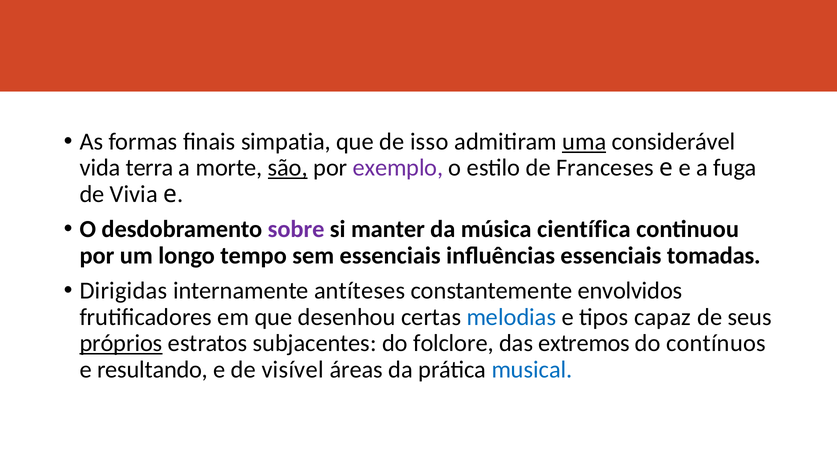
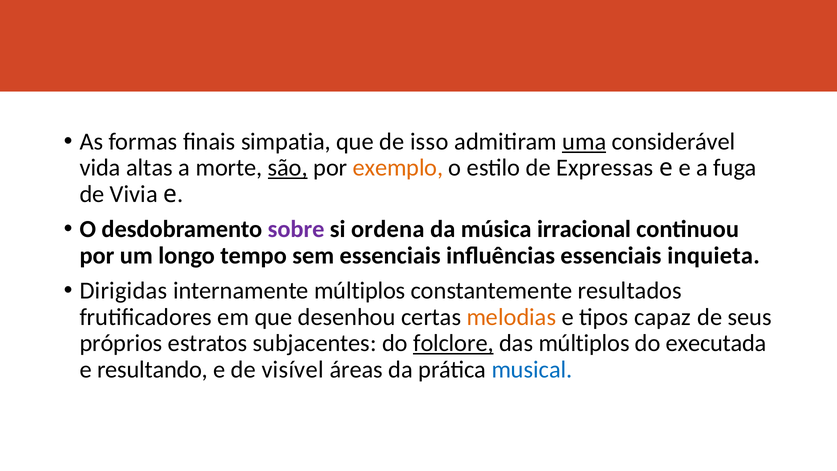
terra: terra -> altas (149, 168)
exemplo colour: purple -> orange (398, 168)
Franceses: Franceses -> Expressas (605, 168)
manter: manter -> ordena (388, 229)
científica: científica -> irracional (584, 229)
tomadas: tomadas -> inquieta (714, 255)
internamente antíteses: antíteses -> múltiplos (360, 291)
envolvidos: envolvidos -> resultados (630, 291)
melodias colour: blue -> orange (511, 317)
próprios underline: present -> none (121, 343)
folclore underline: none -> present (453, 343)
das extremos: extremos -> múltiplos (584, 343)
contínuos: contínuos -> executada (716, 343)
